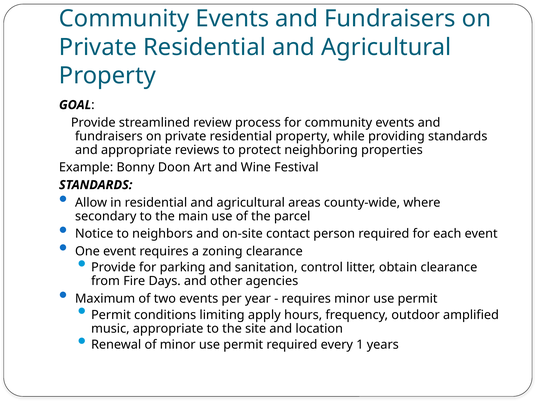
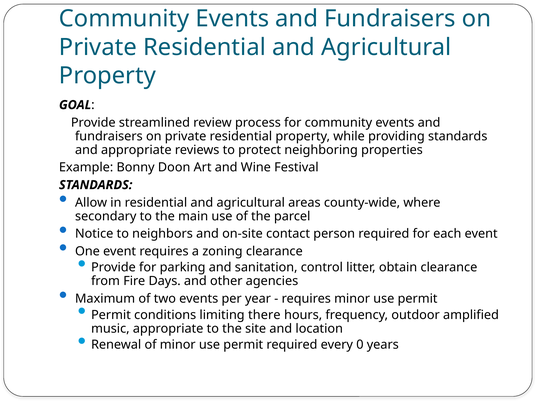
apply: apply -> there (264, 315)
1: 1 -> 0 (360, 345)
